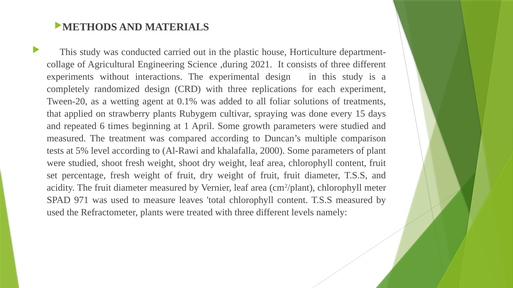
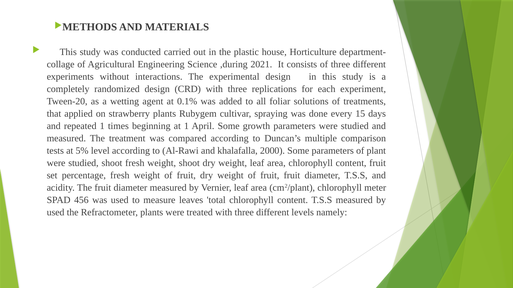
repeated 6: 6 -> 1 (102, 126)
971: 971 -> 456 (81, 200)
